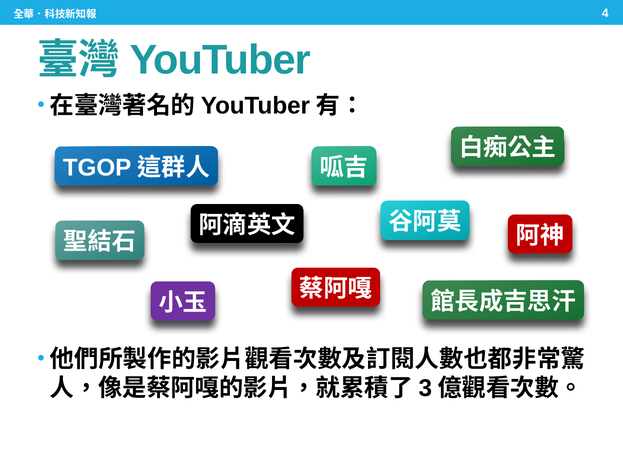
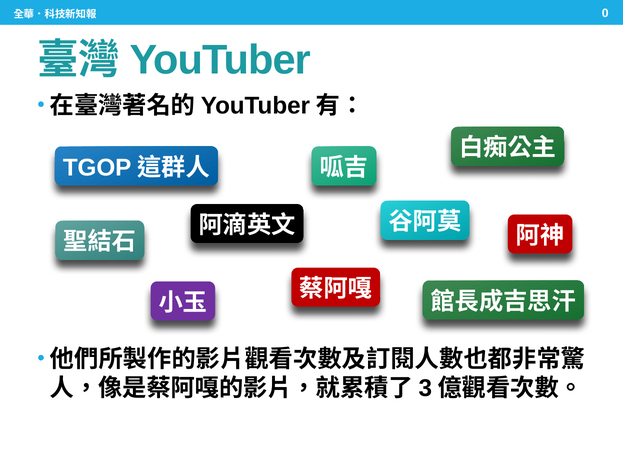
4: 4 -> 0 (605, 13)
